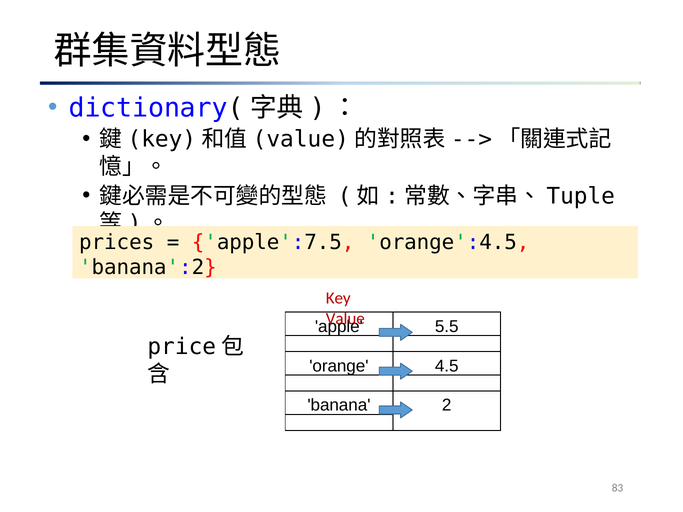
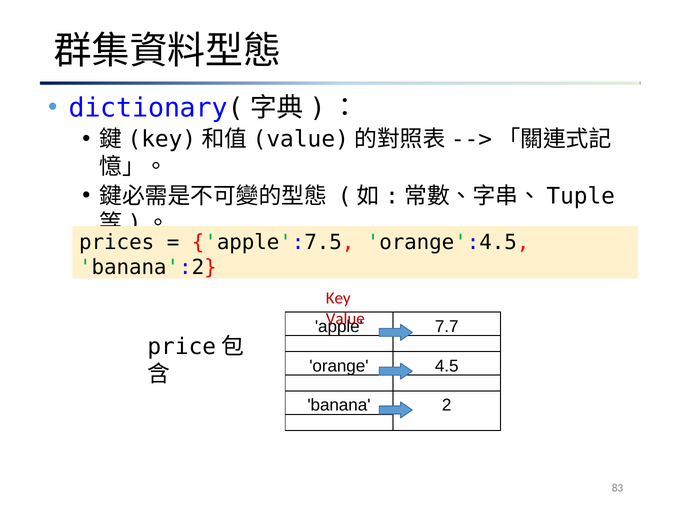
5.5: 5.5 -> 7.7 (447, 327)
